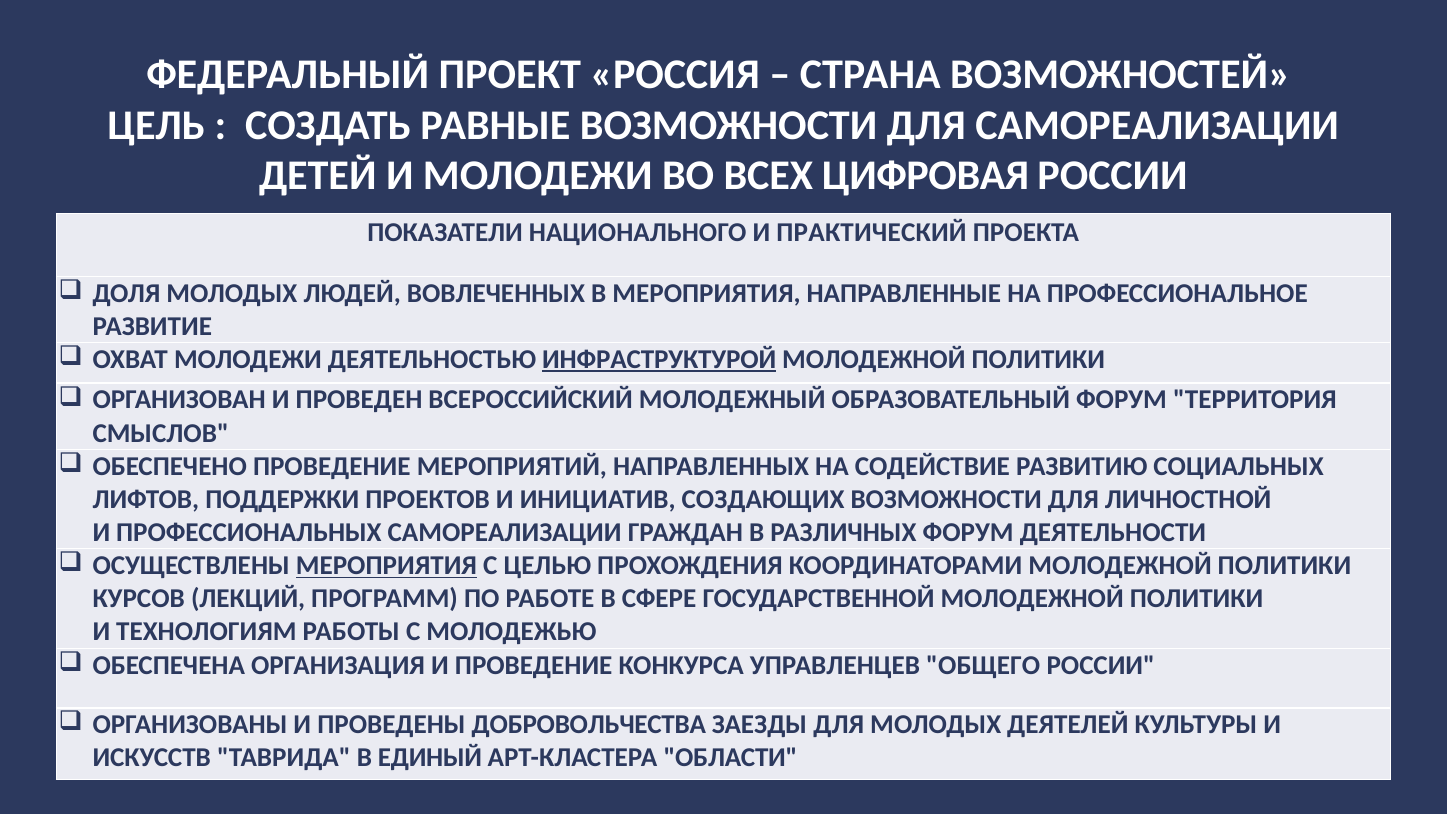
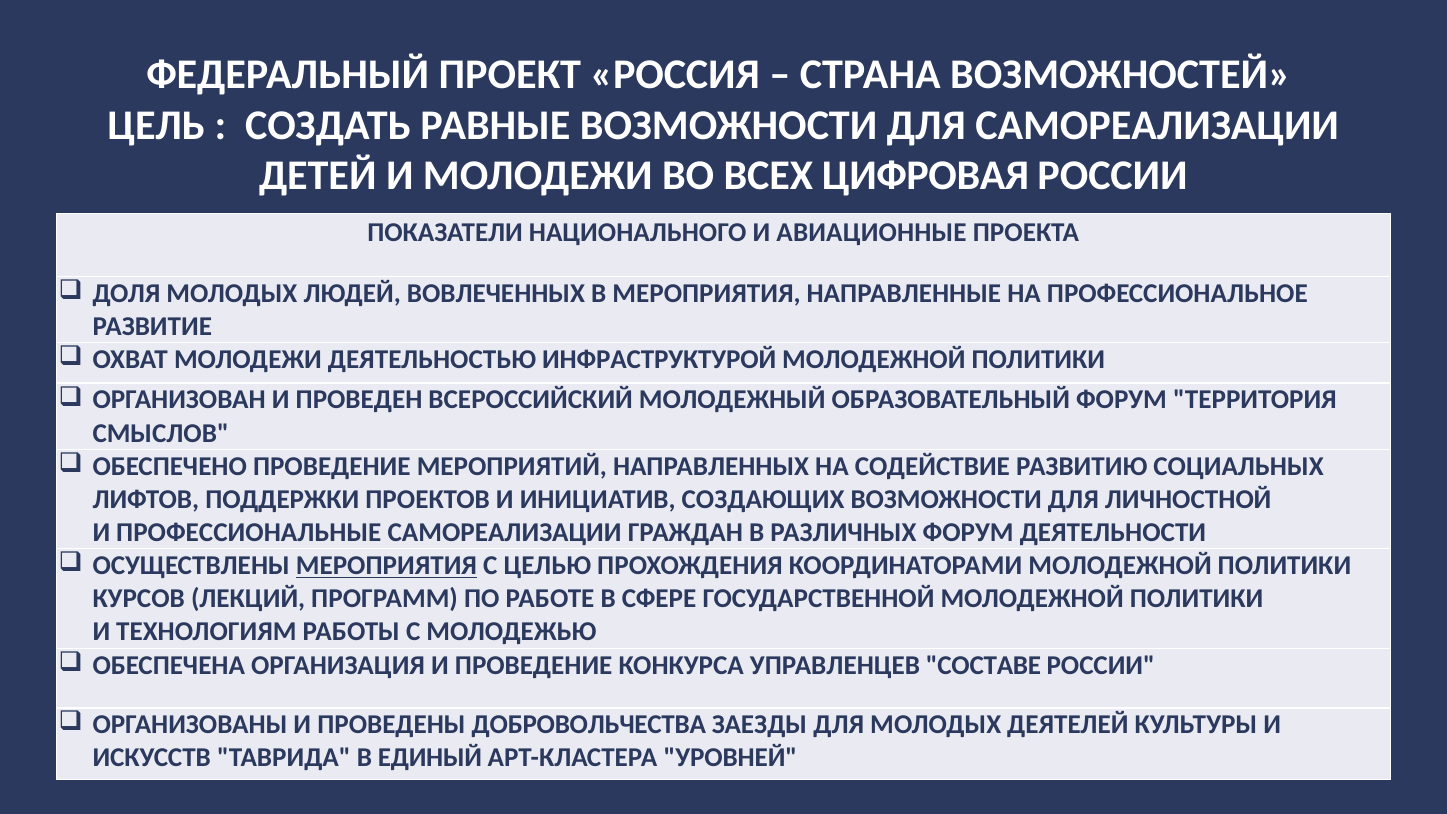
ПРАКТИЧЕСКИЙ: ПРАКТИЧЕСКИЙ -> АВИАЦИОННЫЕ (872, 233)
ИНФРАСТРУКТУРОЙ underline: present -> none (659, 359)
ПРОФЕССИОНАЛЬНЫХ: ПРОФЕССИОНАЛЬНЫХ -> ПРОФЕССИОНАЛЬНЫЕ (249, 532)
ОБЩЕГО: ОБЩЕГО -> СОСТАВЕ (983, 665)
ОБЛАСТИ: ОБЛАСТИ -> УРОВНЕЙ (730, 758)
